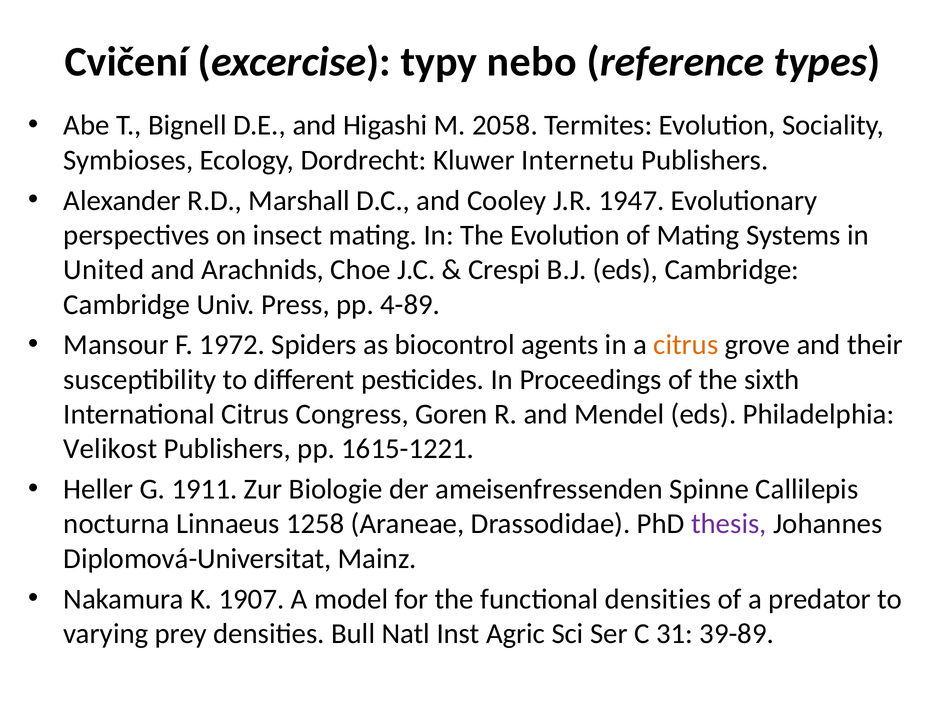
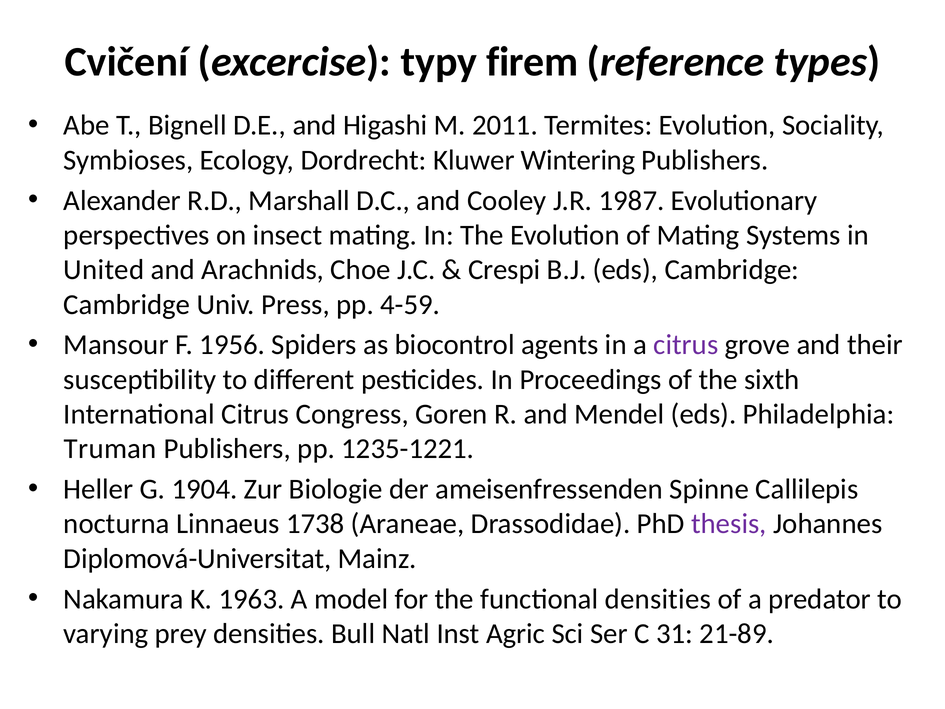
nebo: nebo -> firem (532, 62)
2058: 2058 -> 2011 (505, 125)
Internetu: Internetu -> Wintering (578, 160)
1947: 1947 -> 1987 (632, 200)
4-89: 4-89 -> 4-59 (410, 304)
1972: 1972 -> 1956 (232, 345)
citrus colour: orange -> purple (686, 345)
Velikost: Velikost -> Truman (110, 449)
1615-1221: 1615-1221 -> 1235-1221 (408, 449)
1911: 1911 -> 1904 (205, 489)
1258: 1258 -> 1738 (315, 524)
1907: 1907 -> 1963 (252, 599)
39-89: 39-89 -> 21-89 (737, 633)
